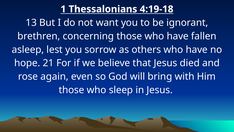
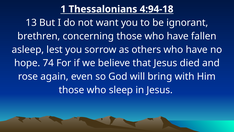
4:19-18: 4:19-18 -> 4:94-18 (157, 9)
21: 21 -> 74 (48, 63)
